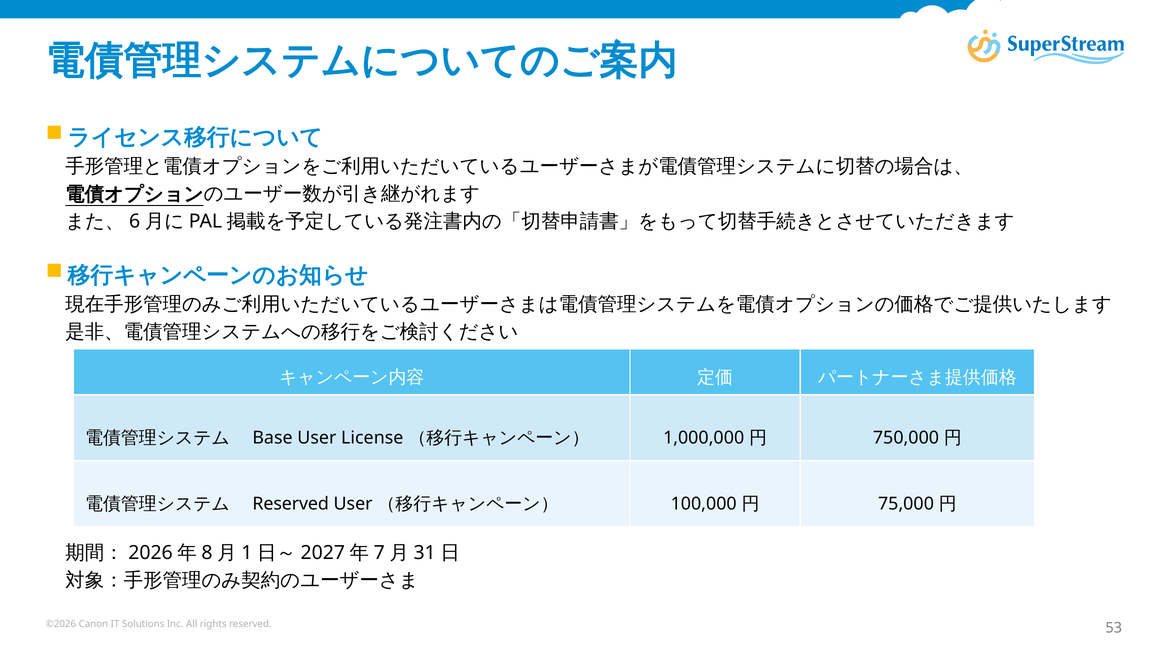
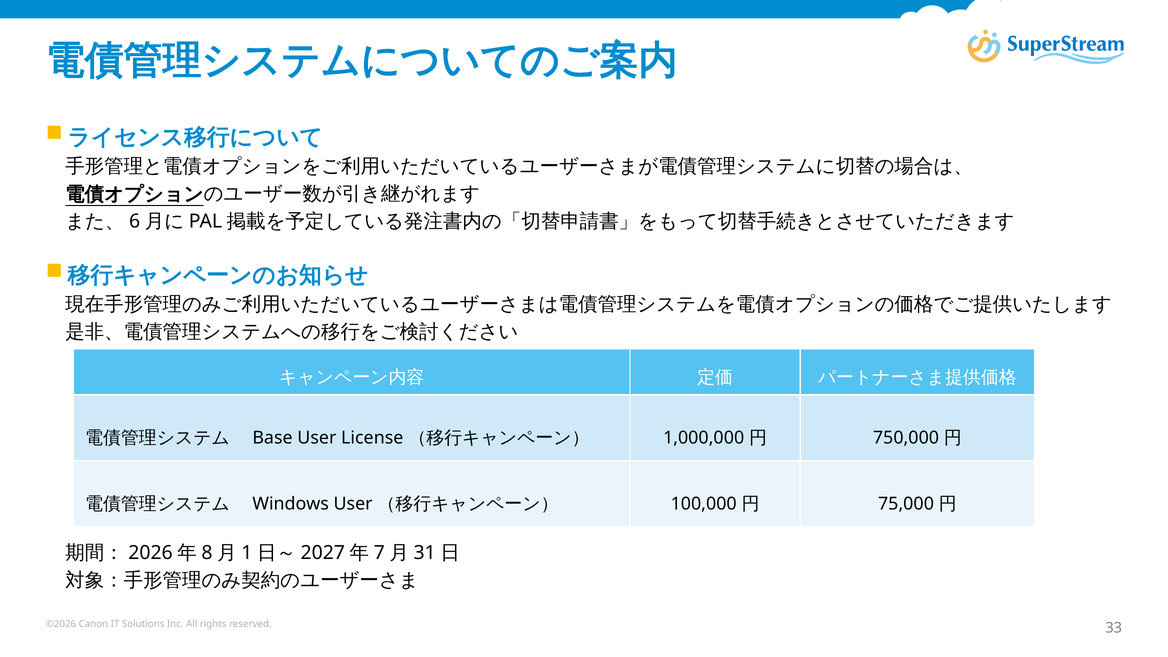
Reserved: Reserved -> Windows (291, 504)
53: 53 -> 33 (1114, 628)
